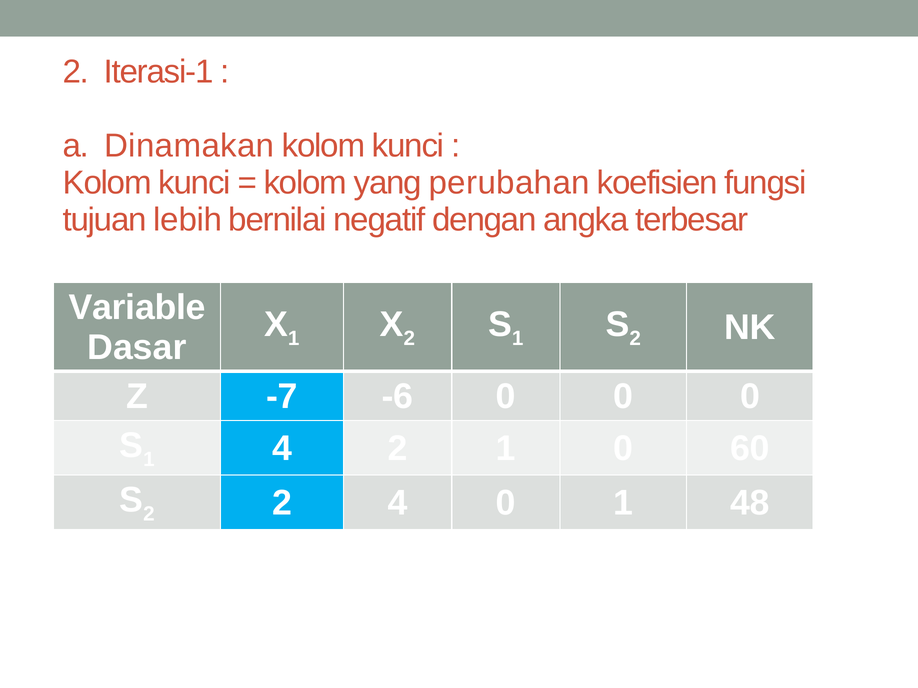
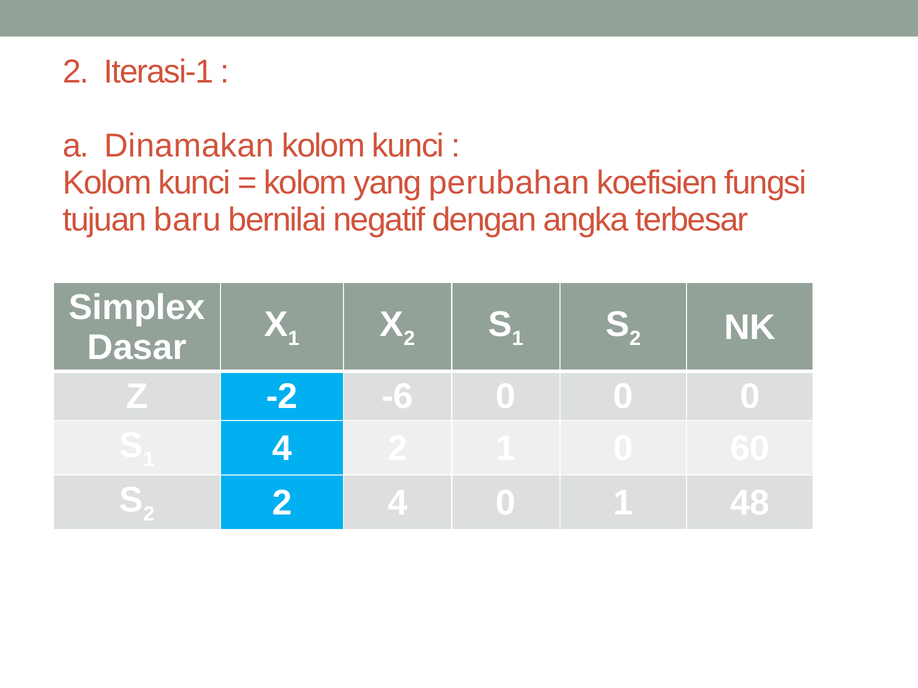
lebih: lebih -> baru (187, 220)
Variable: Variable -> Simplex (137, 308)
-7: -7 -> -2 (282, 397)
